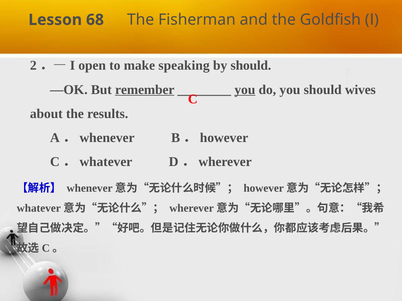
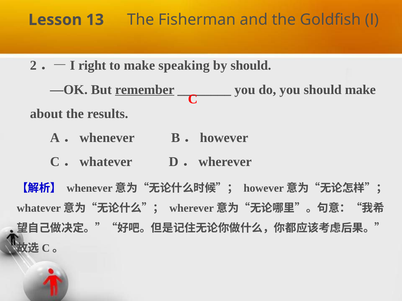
68: 68 -> 13 (95, 20)
open: open -> right (92, 66)
you underline: present -> none (245, 90)
should wives: wives -> make (360, 90)
